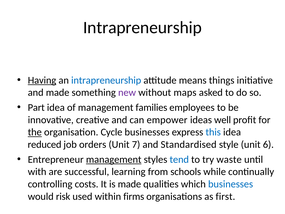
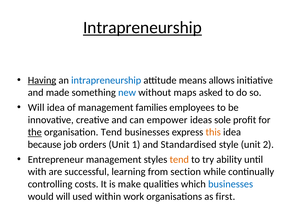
Intrapreneurship underline: none -> present (142, 28)
things: things -> allows (222, 80)
new colour: purple -> blue (127, 92)
Part: Part -> Will (36, 107)
well: well -> sole (223, 120)
organisation Cycle: Cycle -> Tend (111, 132)
this colour: blue -> orange (213, 132)
reduced: reduced -> because (45, 144)
7: 7 -> 1 (136, 144)
6: 6 -> 2 (268, 144)
management underline: present -> none (114, 159)
tend colour: blue -> orange (179, 159)
waste: waste -> ability (229, 159)
schools: schools -> section (186, 172)
is made: made -> make (129, 184)
would risk: risk -> will (63, 196)
firms: firms -> work (134, 196)
